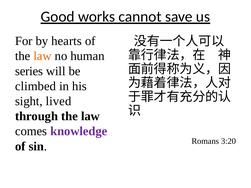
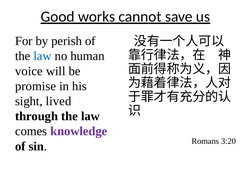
hearts: hearts -> perish (67, 41)
law colour: orange -> blue (43, 56)
series: series -> voice (29, 71)
climbed: climbed -> promise (36, 86)
